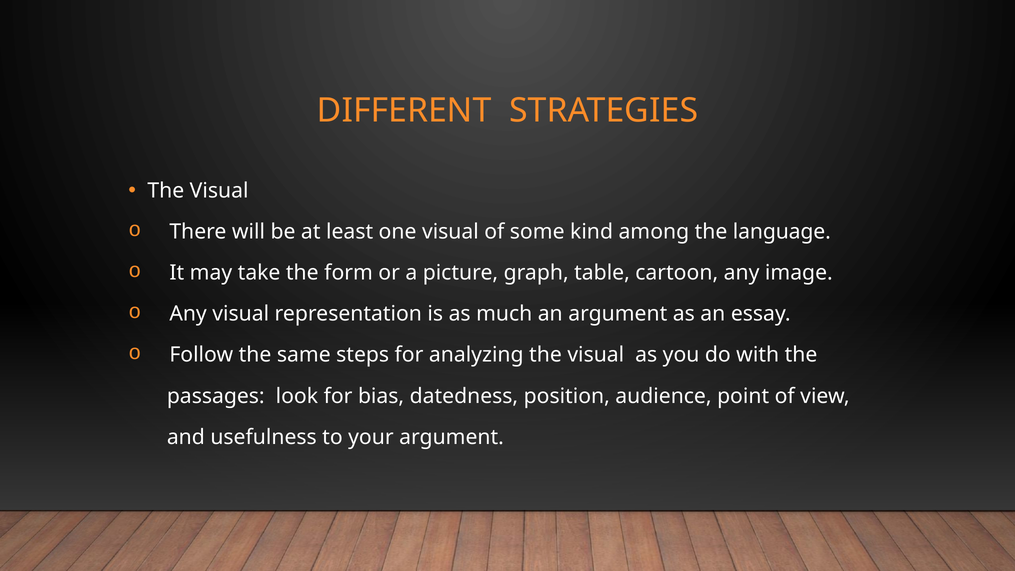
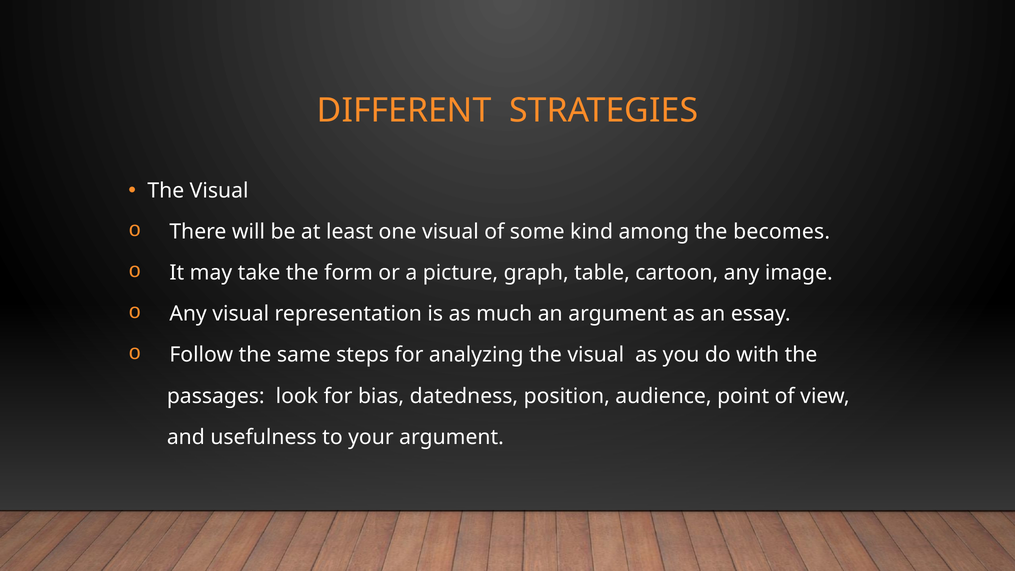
language: language -> becomes (782, 232)
